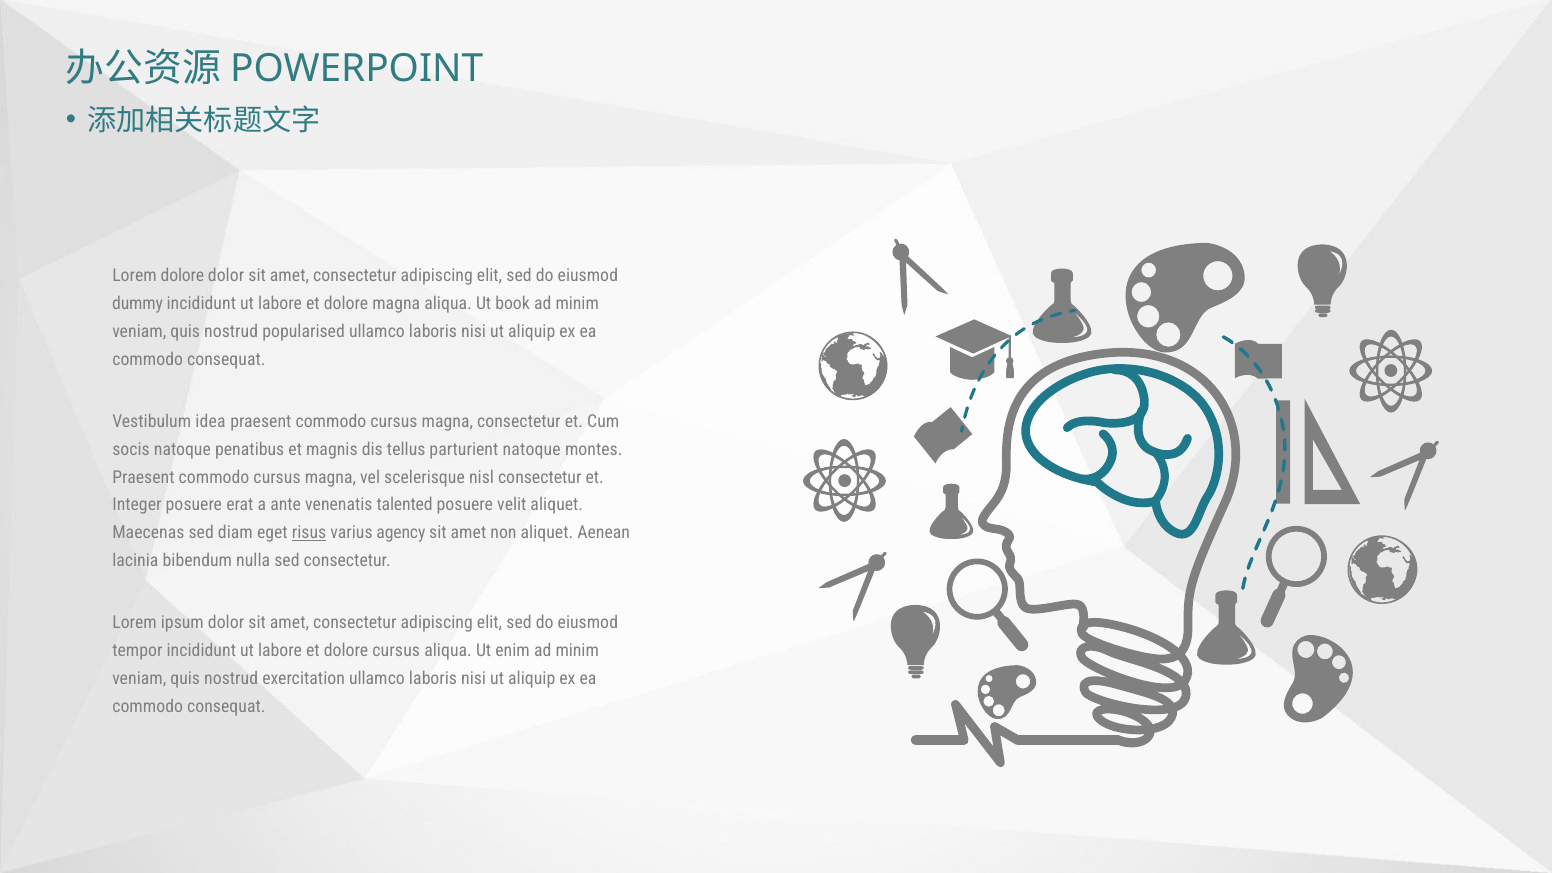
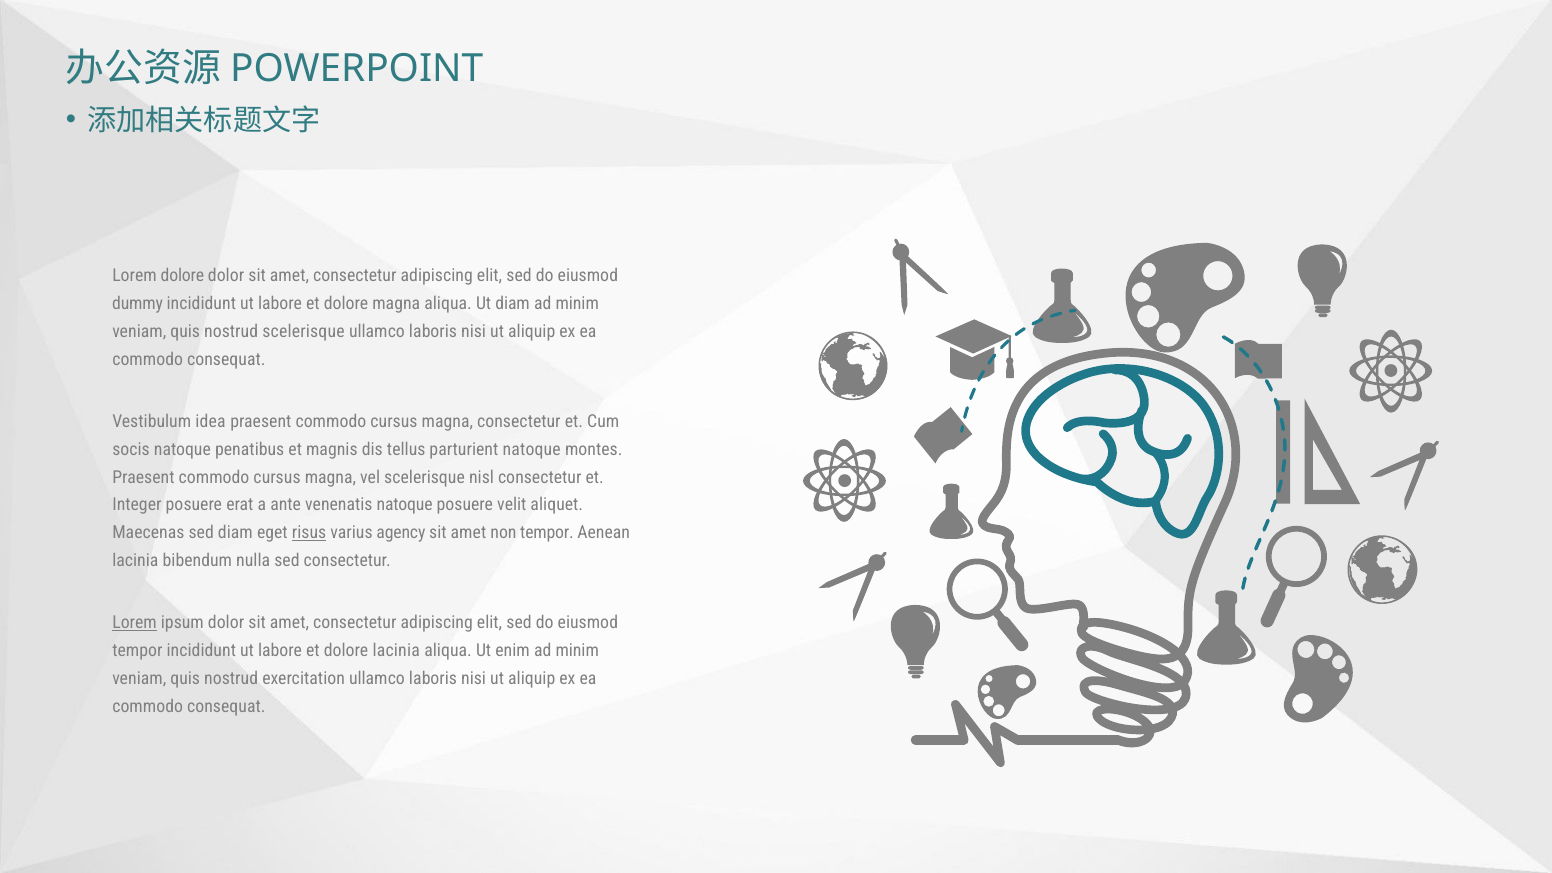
Ut book: book -> diam (513, 304)
nostrud popularised: popularised -> scelerisque (304, 332)
venenatis talented: talented -> natoque (405, 505)
non aliquet: aliquet -> tempor (547, 533)
Lorem underline: none -> present (135, 623)
dolore cursus: cursus -> lacinia (396, 651)
